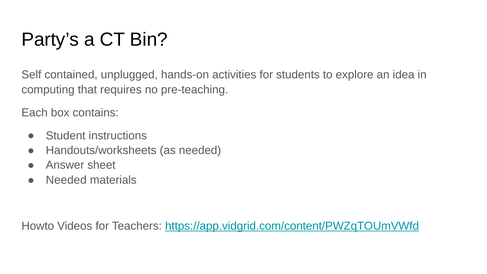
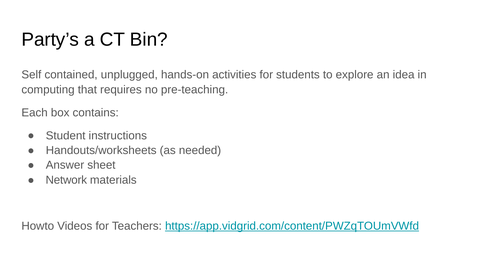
Needed: Needed -> Network (66, 180)
